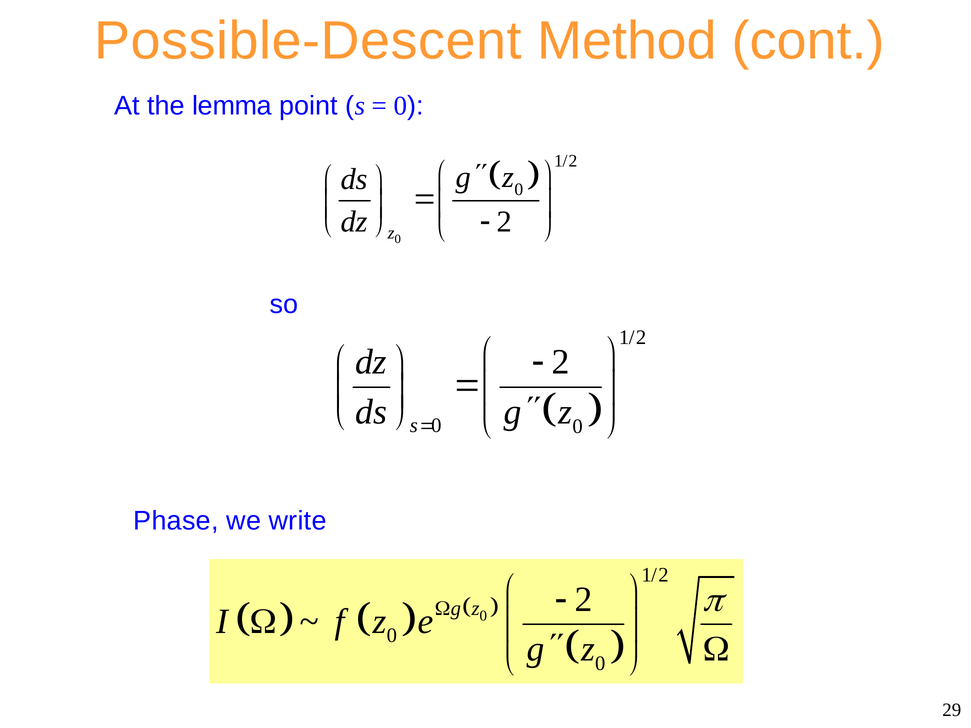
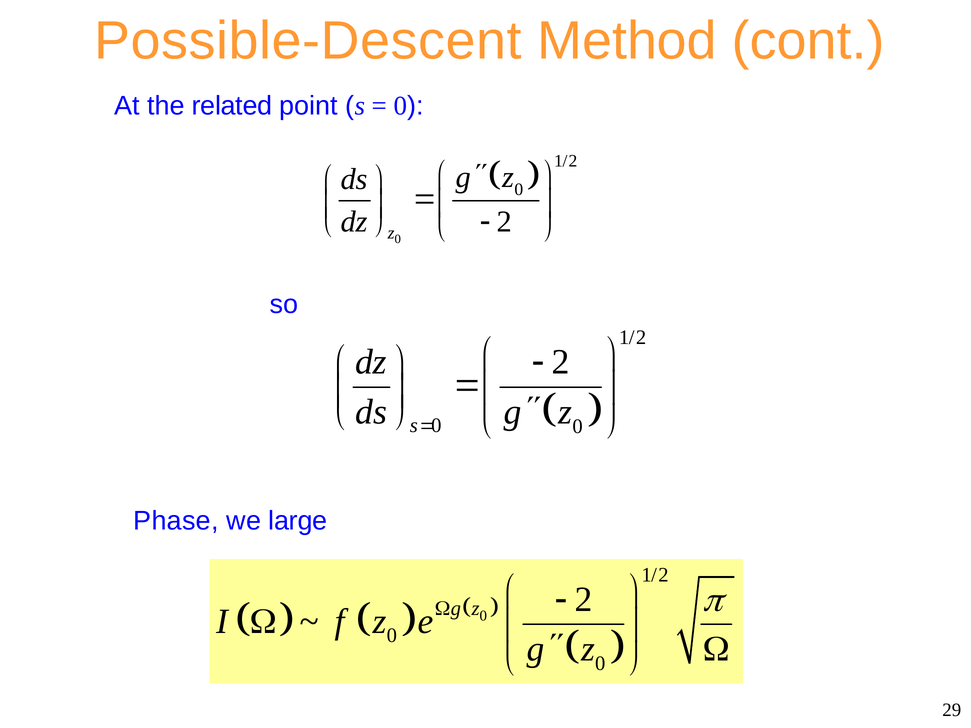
lemma: lemma -> related (232, 106)
write: write -> large (298, 521)
